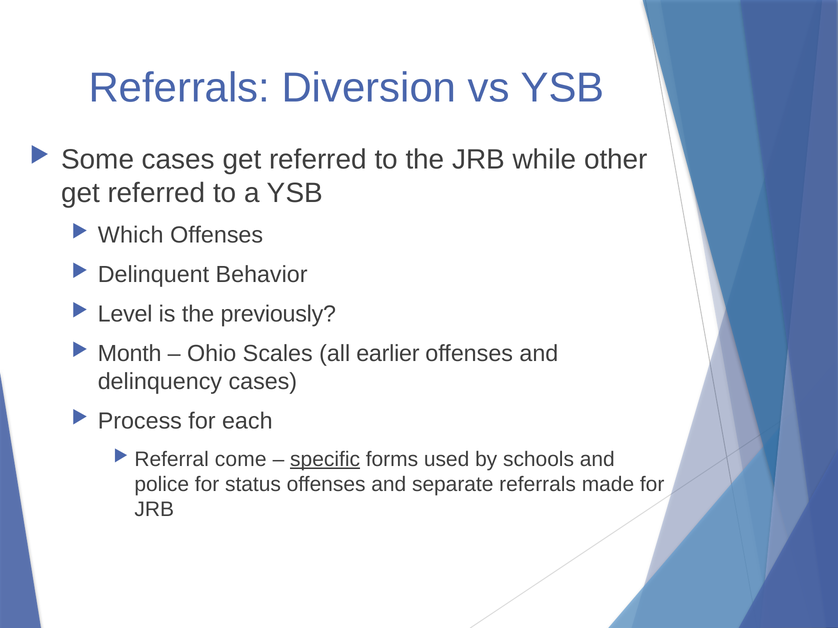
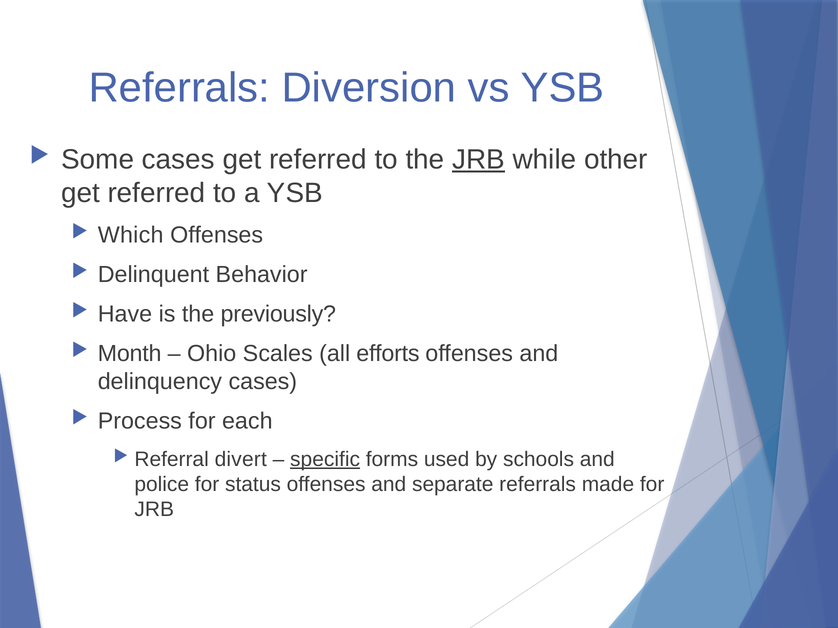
JRB underline: none -> present (479, 160)
Level: Level -> Have (125, 314)
earlier: earlier -> efforts (388, 354)
come: come -> divert (241, 460)
